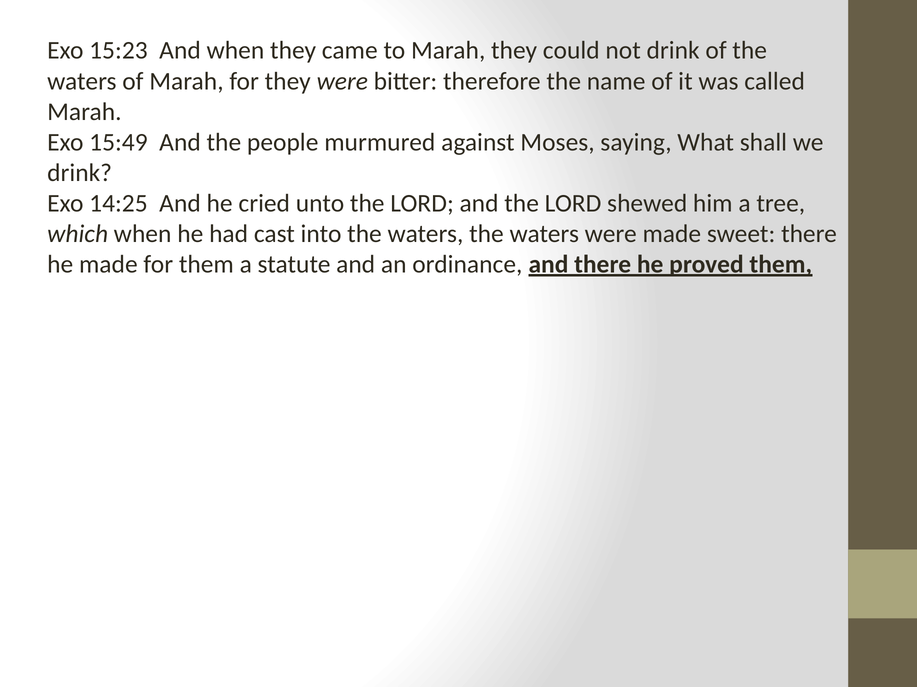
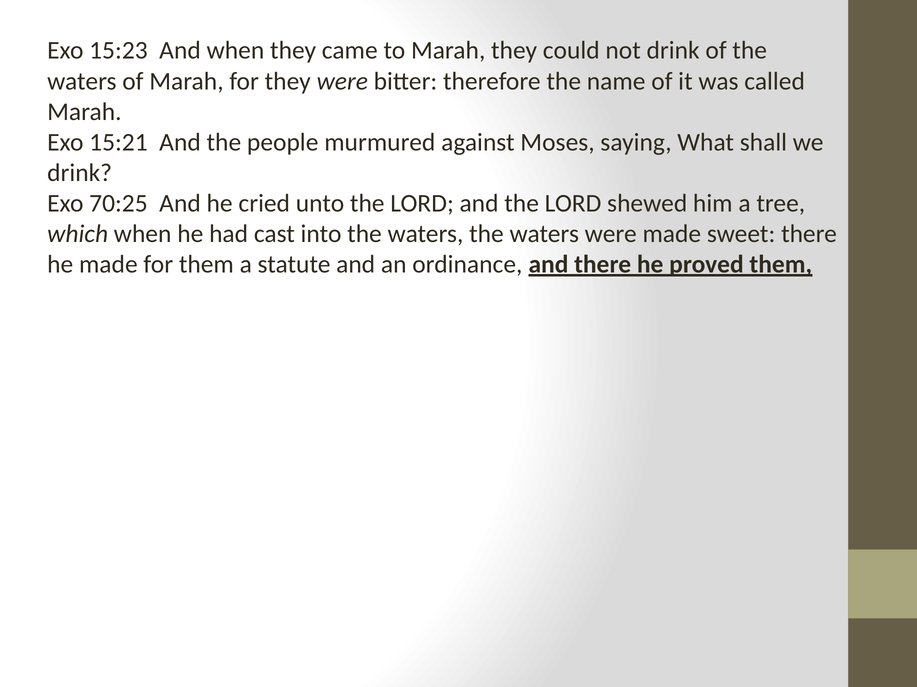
15:49: 15:49 -> 15:21 (118, 142)
14:25: 14:25 -> 70:25 (118, 204)
